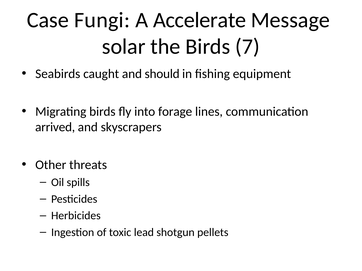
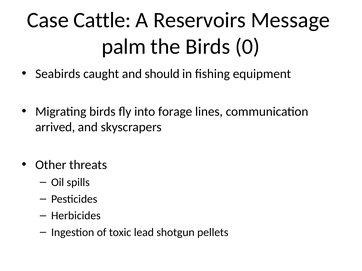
Fungi: Fungi -> Cattle (102, 20)
Accelerate: Accelerate -> Reservoirs (200, 20)
solar: solar -> palm (124, 47)
7: 7 -> 0 (248, 47)
